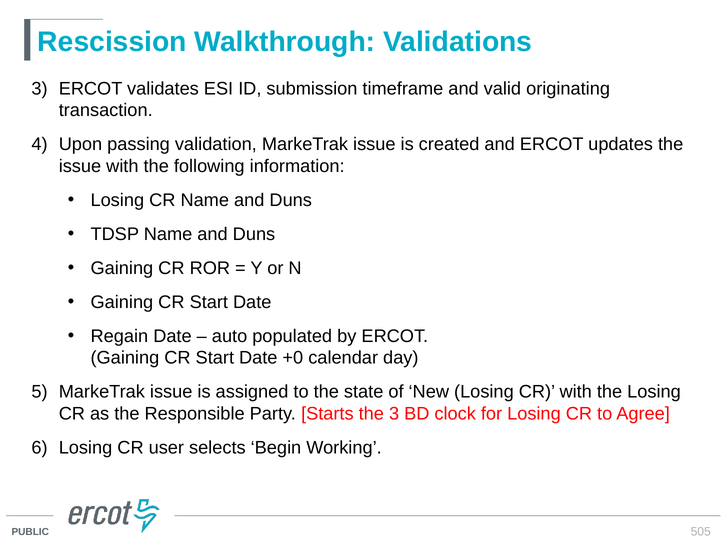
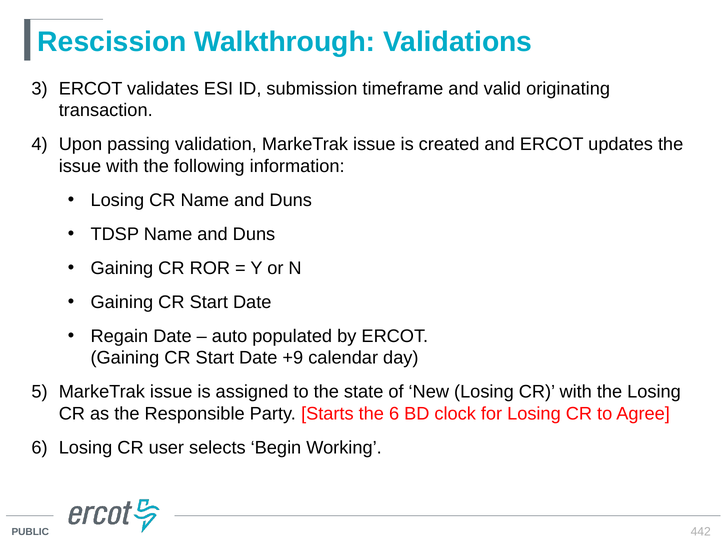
+0: +0 -> +9 (293, 358)
the 3: 3 -> 6 (394, 414)
505: 505 -> 442 (701, 532)
